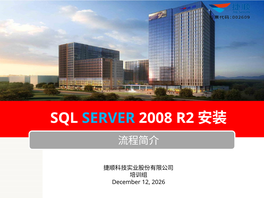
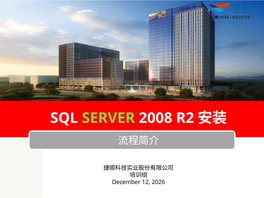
SERVER colour: light blue -> light green (108, 118)
